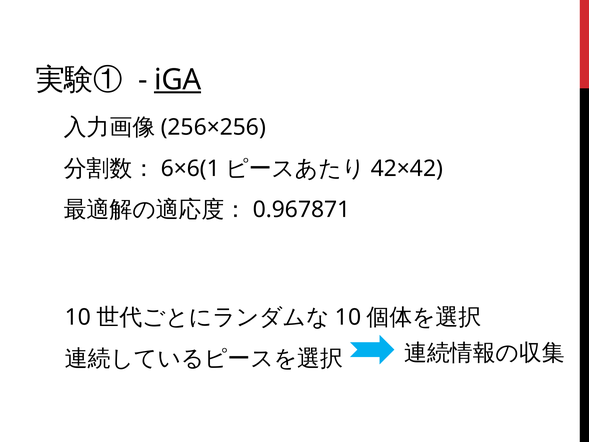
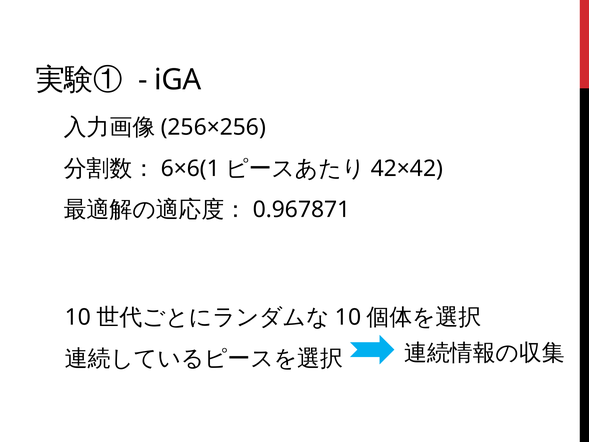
iGA underline: present -> none (178, 80)
